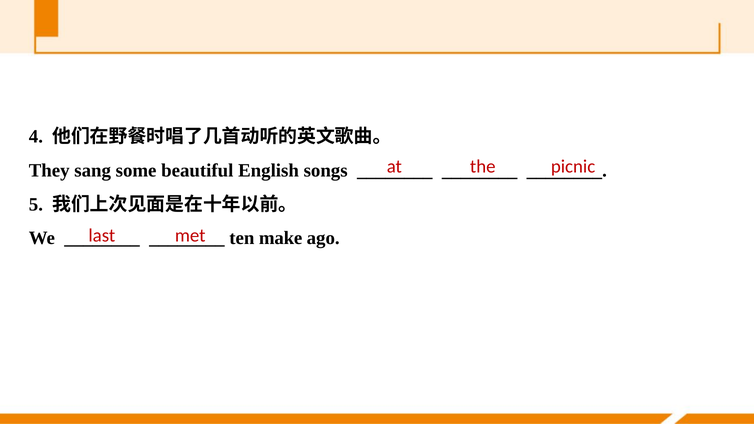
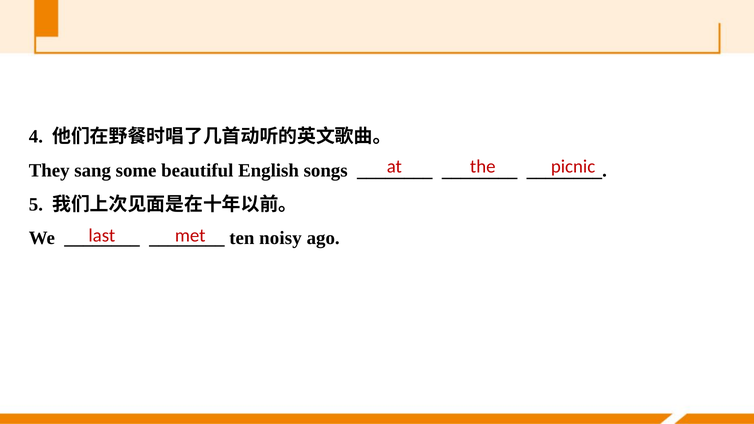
make: make -> noisy (280, 238)
